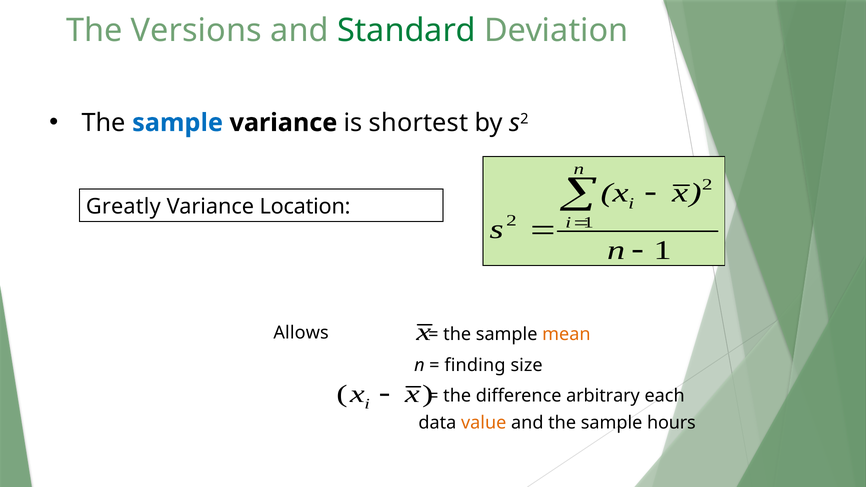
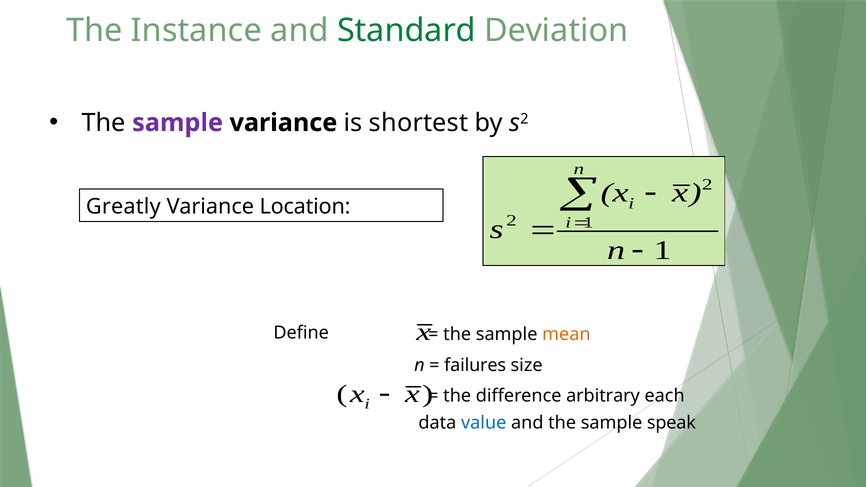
Versions: Versions -> Instance (196, 30)
sample colour: blue -> purple (178, 123)
Allows: Allows -> Define (301, 333)
finding: finding -> failures (475, 365)
value colour: orange -> blue (484, 423)
hours: hours -> speak (671, 423)
